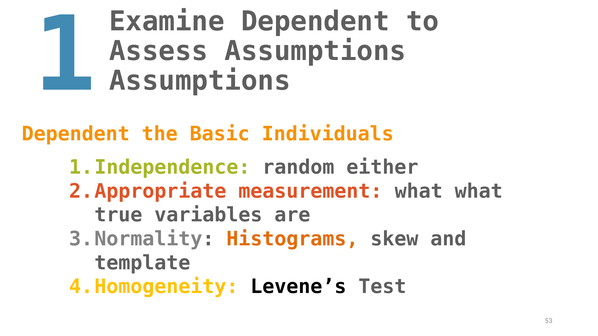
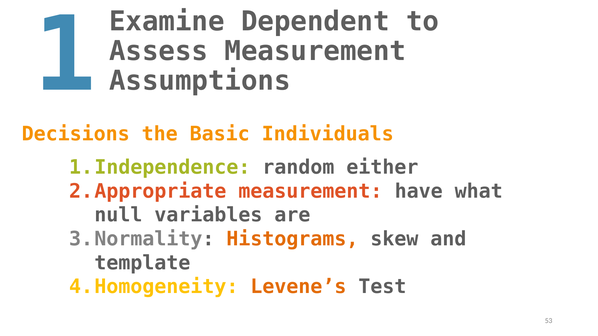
Assess Assumptions: Assumptions -> Measurement (315, 51)
Dependent: Dependent -> Decisions (76, 134)
measurement what: what -> have (419, 191)
true: true -> null (118, 215)
Levene’s colour: black -> orange (299, 287)
